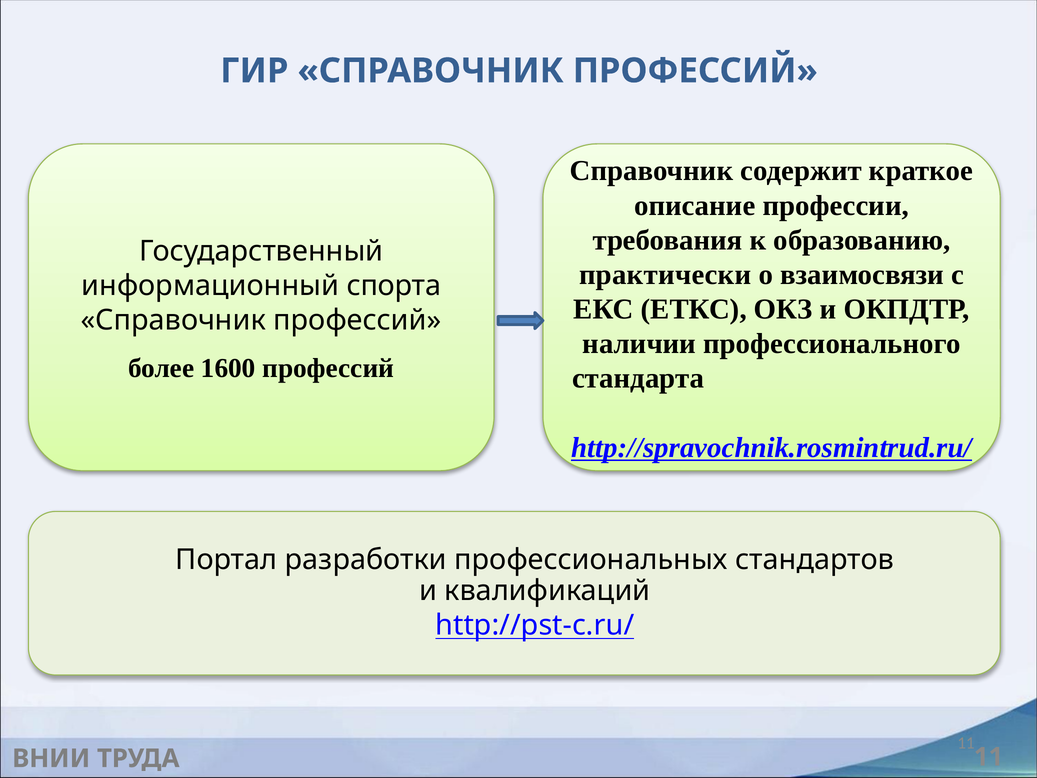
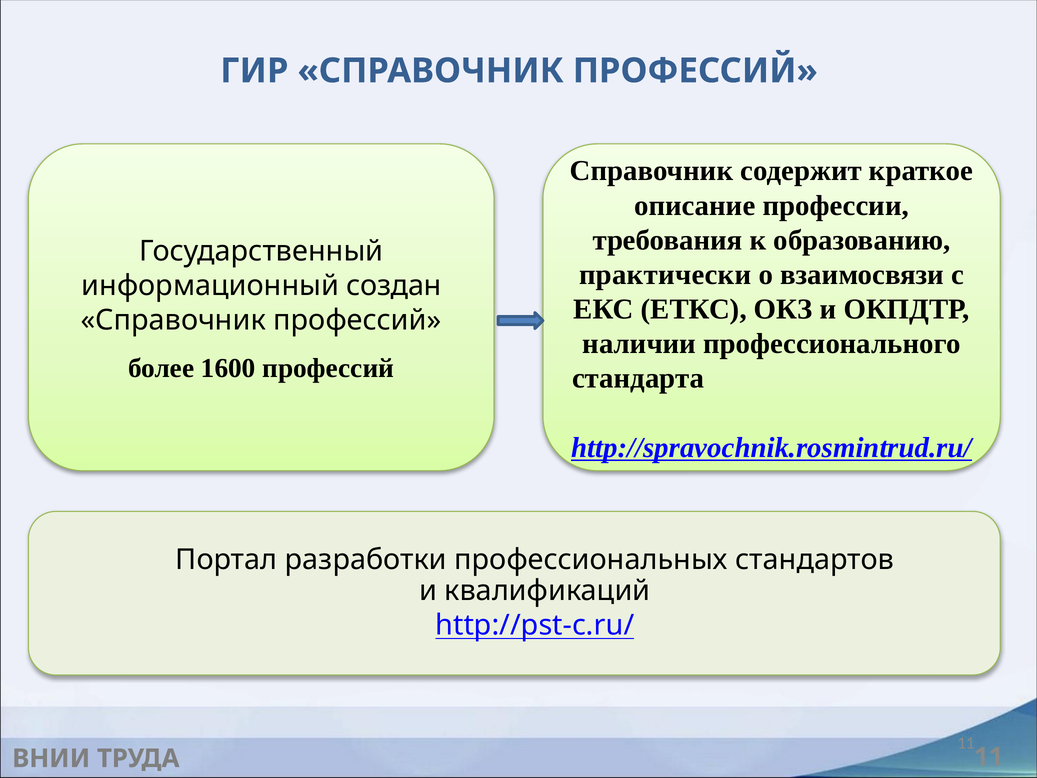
спорта: спорта -> создан (394, 286)
